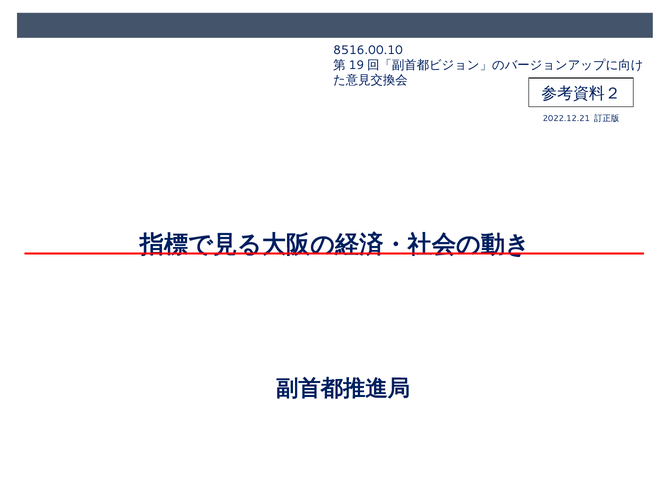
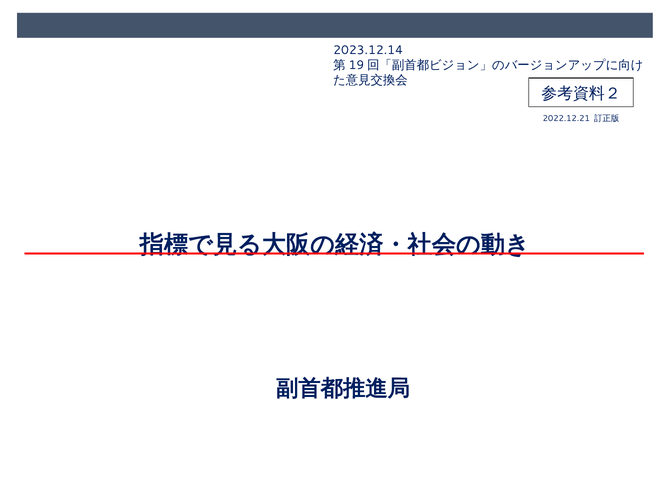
8516.00.10: 8516.00.10 -> 2023.12.14 (368, 50)
